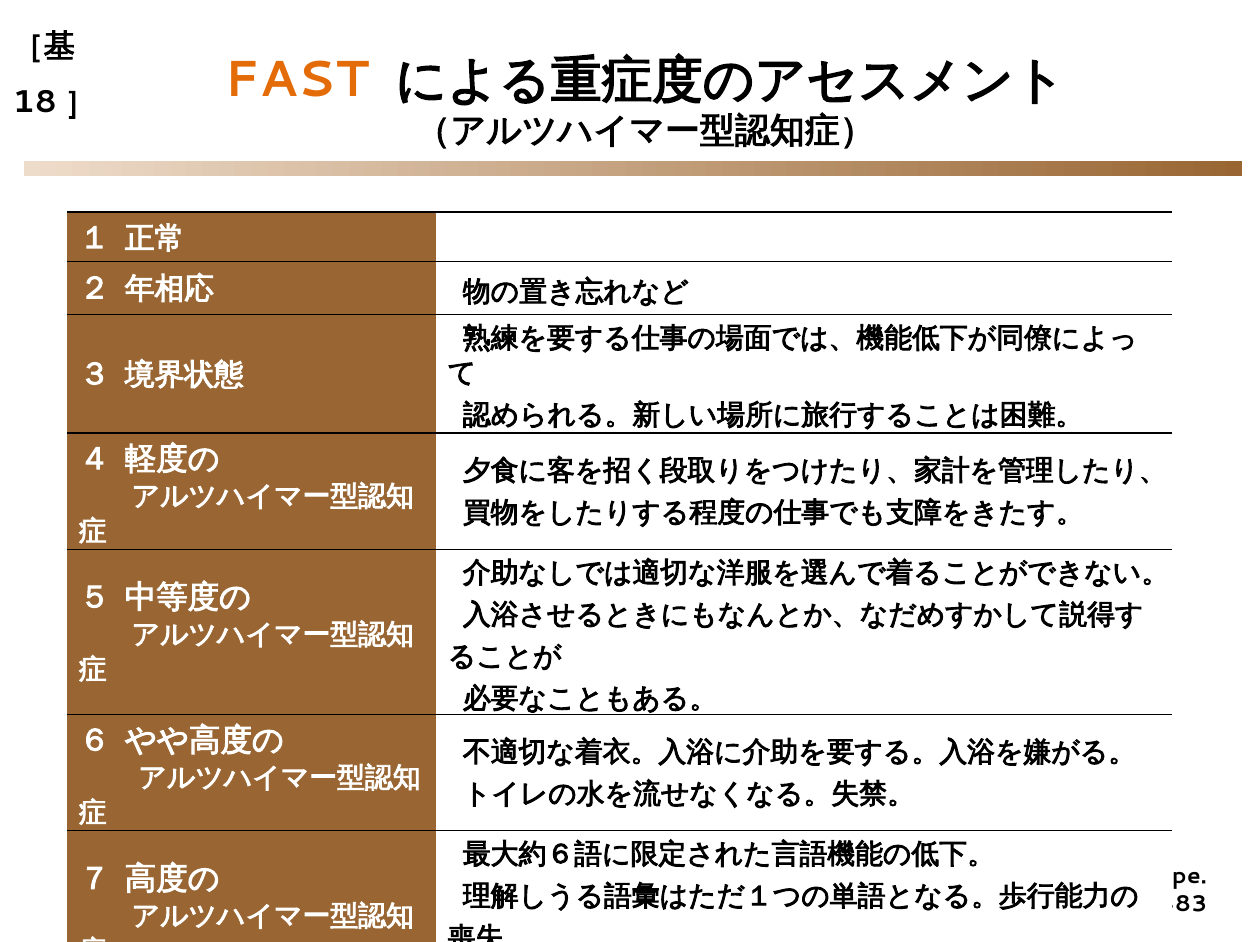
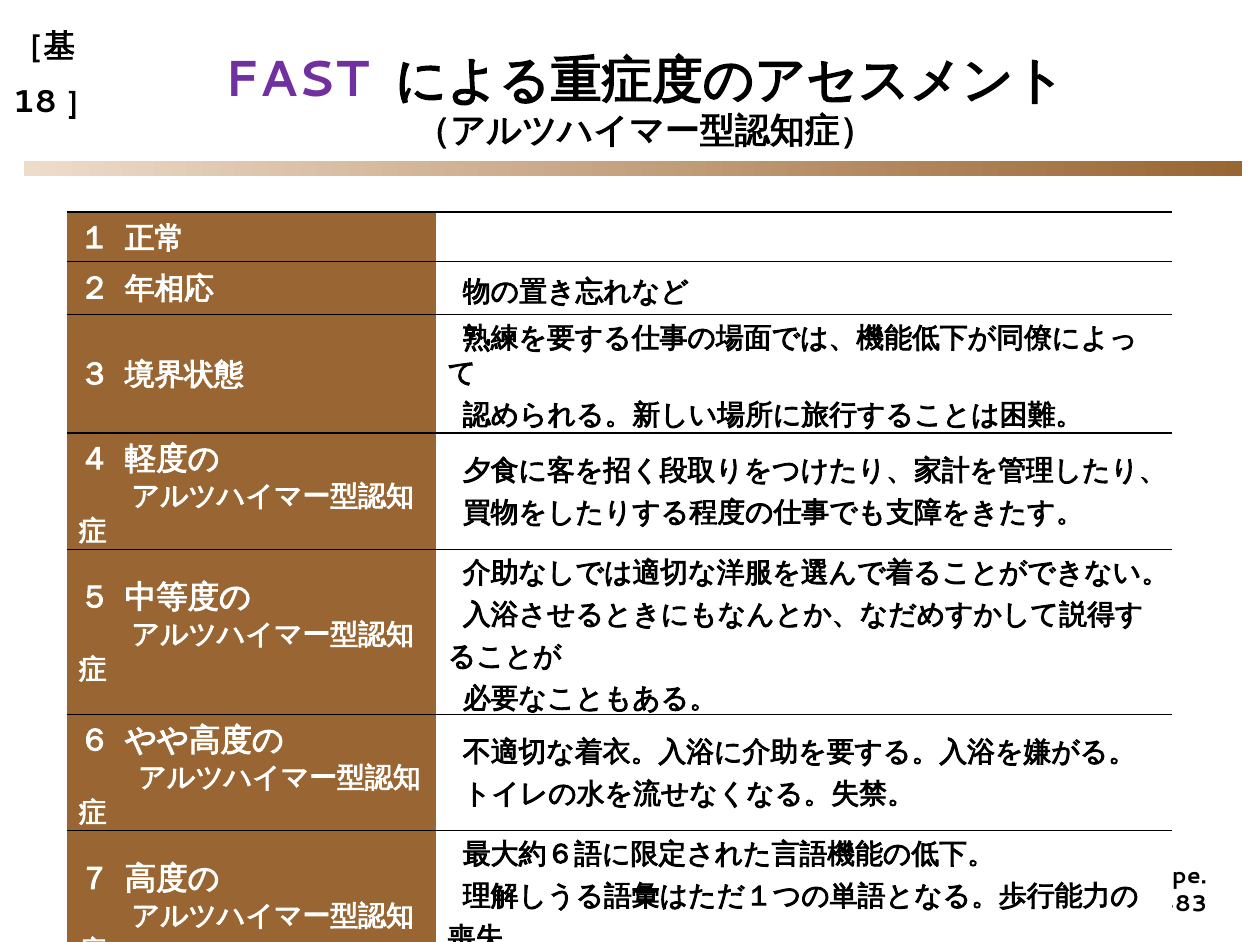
FAST colour: orange -> purple (297, 80)
